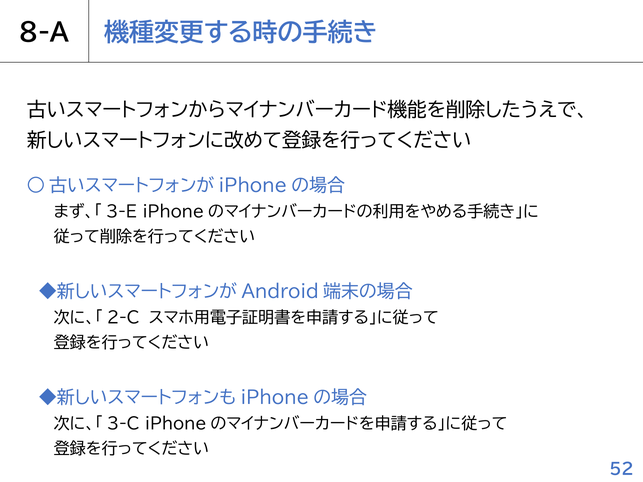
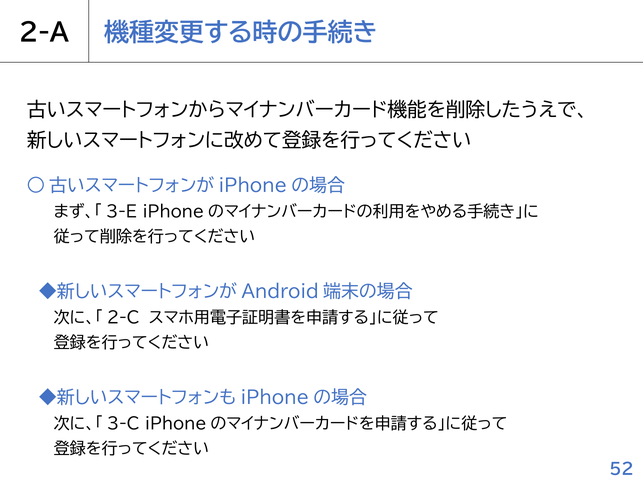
8-A: 8-A -> 2-A (44, 33)
